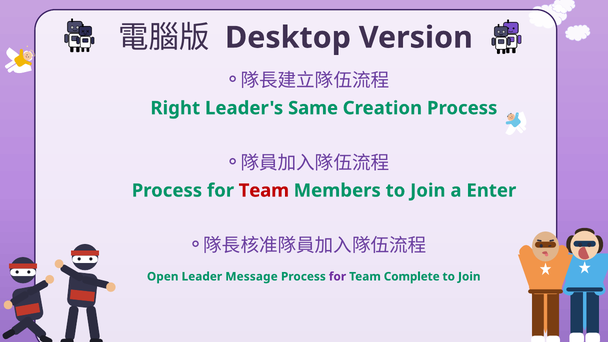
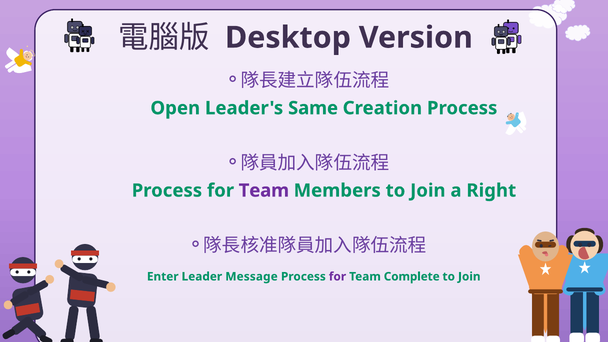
Right: Right -> Open (175, 108)
Team colour: red -> purple (264, 191)
Enter: Enter -> Right (491, 191)
Open: Open -> Enter (163, 277)
